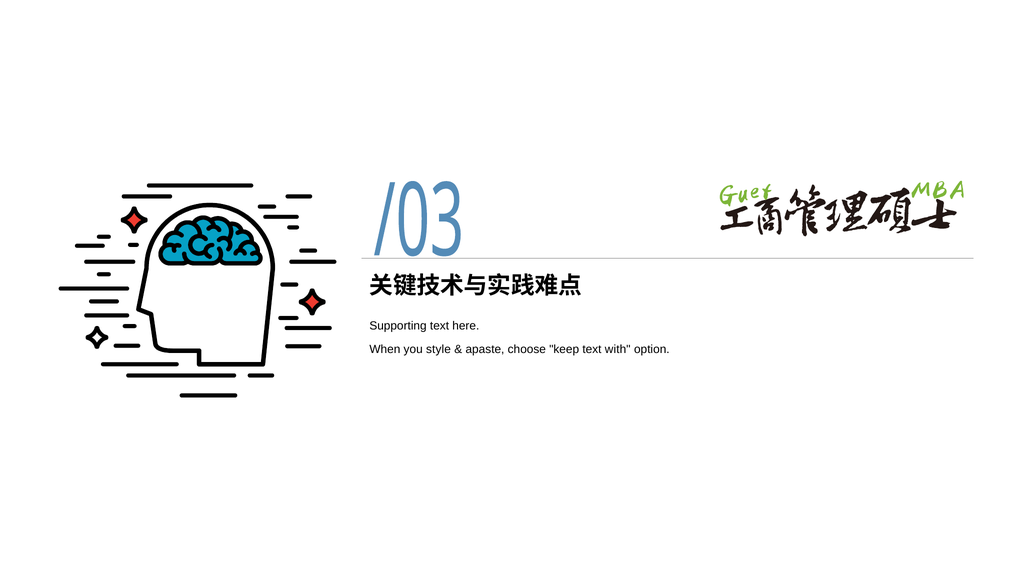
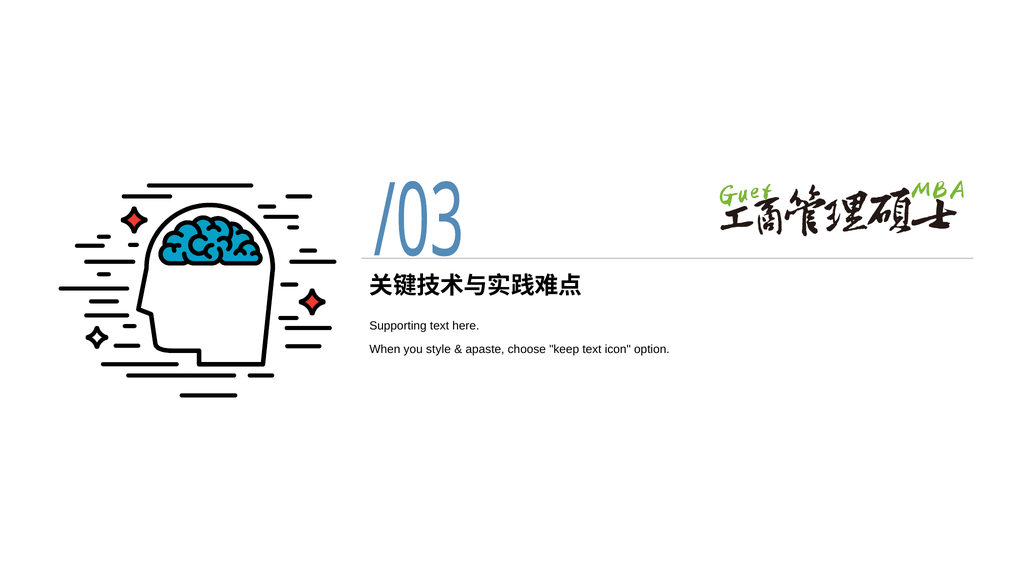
with: with -> icon (618, 349)
